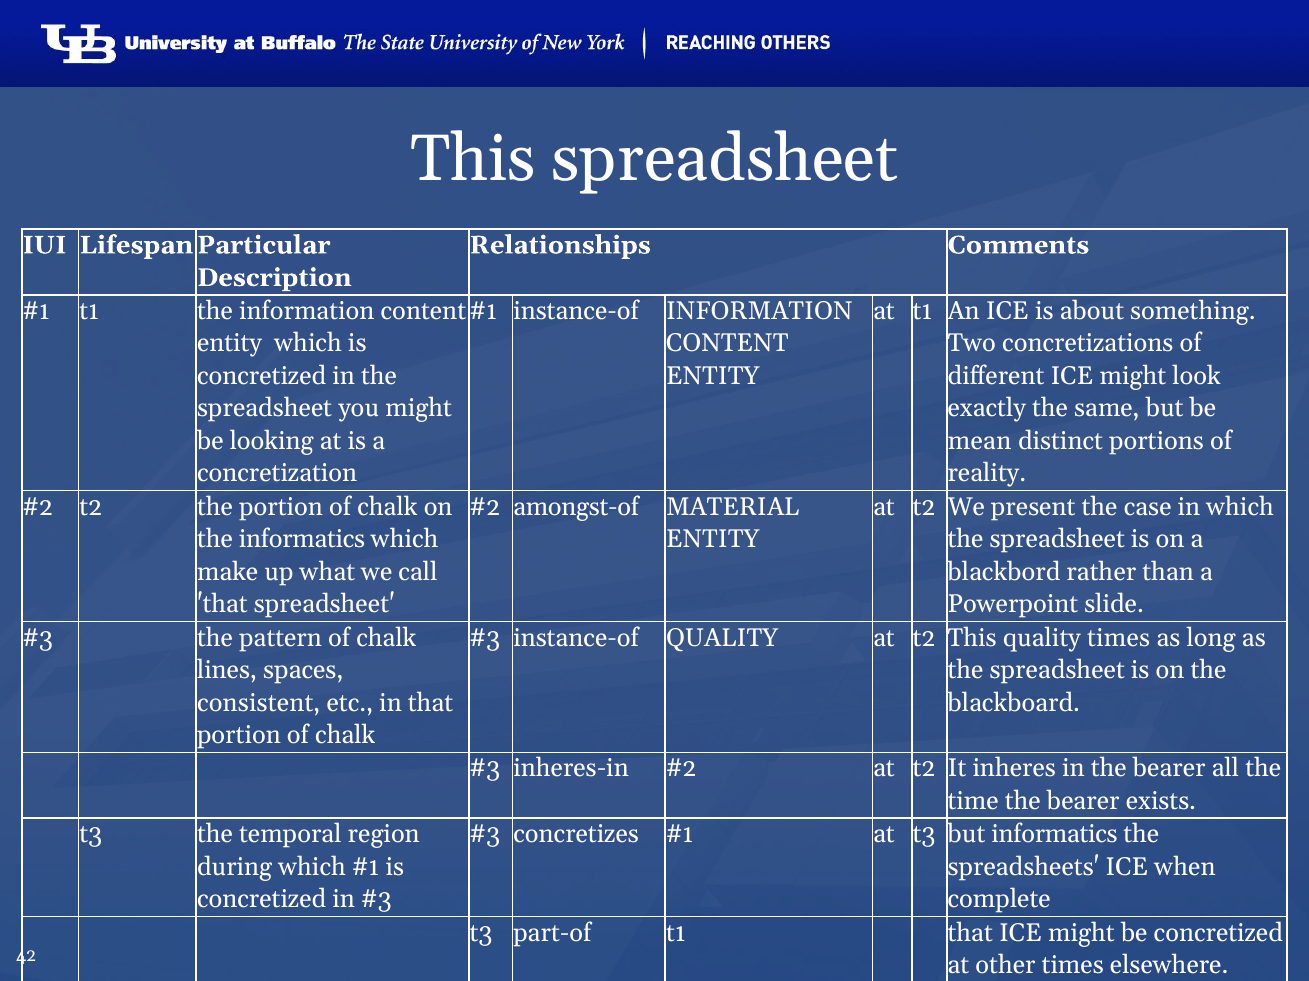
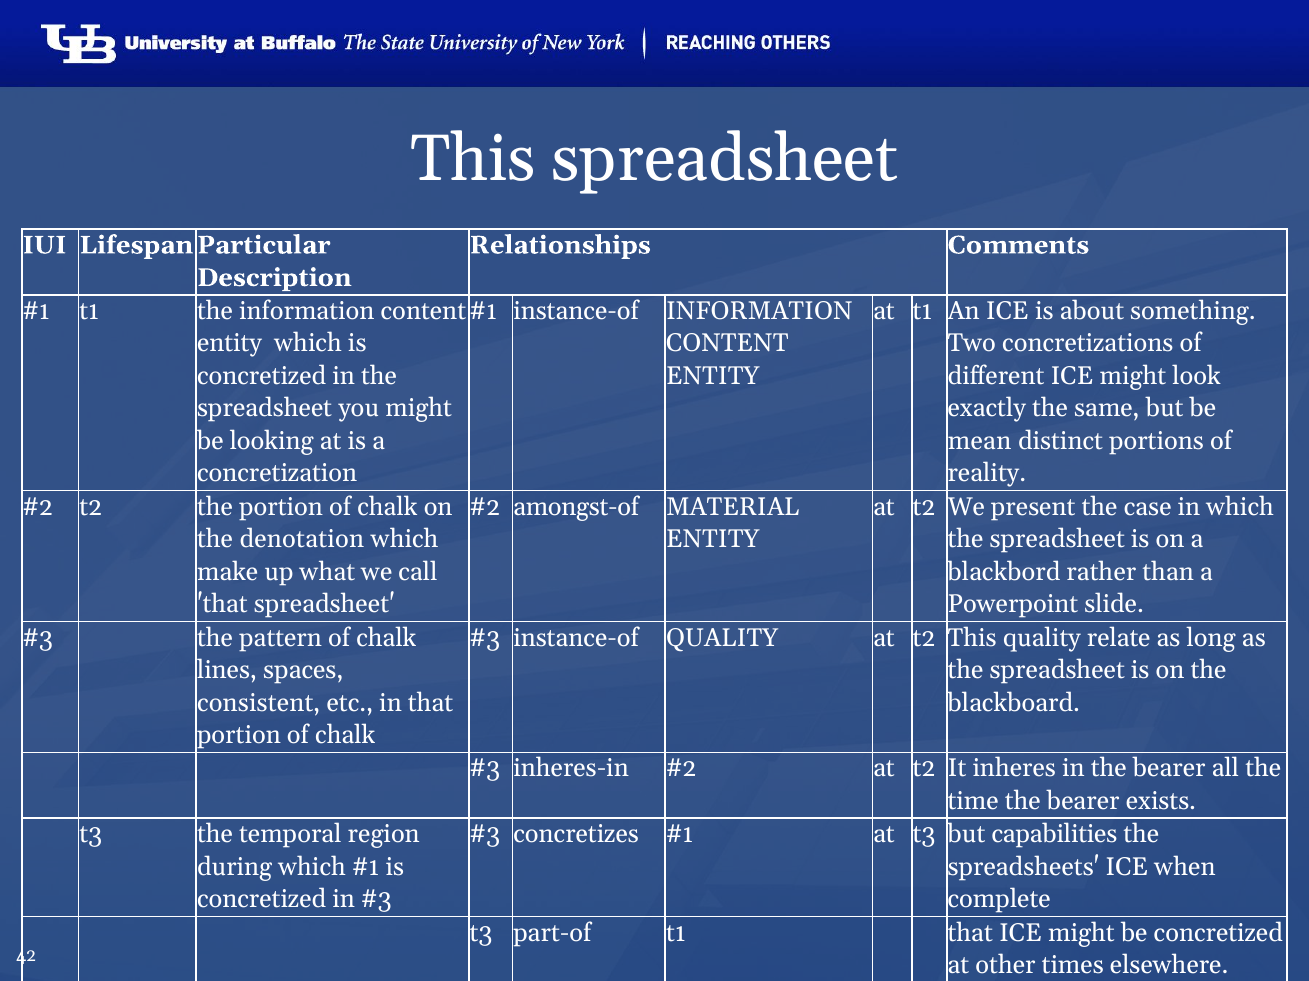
the informatics: informatics -> denotation (302, 540)
quality times: times -> relate (1119, 638)
but informatics: informatics -> capabilities (1054, 835)
